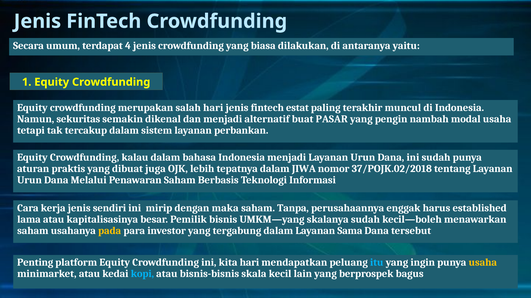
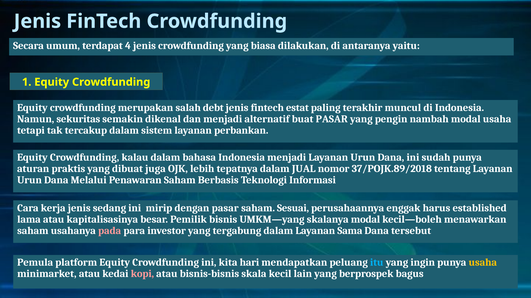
salah hari: hari -> debt (213, 108)
JIWA: JIWA -> JUAL (304, 169)
37/POJK.02/2018: 37/POJK.02/2018 -> 37/POJK.89/2018 (392, 169)
sendiri: sendiri -> sedang (109, 208)
dengan maka: maka -> pasar (225, 208)
Tanpa: Tanpa -> Sesuai (293, 208)
skalanya sudah: sudah -> modal (366, 220)
pada colour: yellow -> pink (110, 231)
Penting: Penting -> Pemula (35, 263)
kopi colour: light blue -> pink (142, 275)
